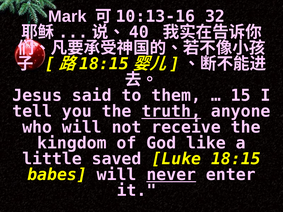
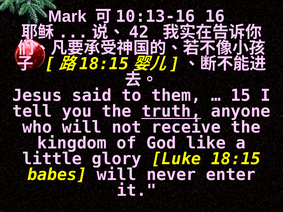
32: 32 -> 16 (215, 16)
40: 40 -> 42 (139, 32)
saved: saved -> glory (117, 159)
never underline: present -> none (171, 175)
